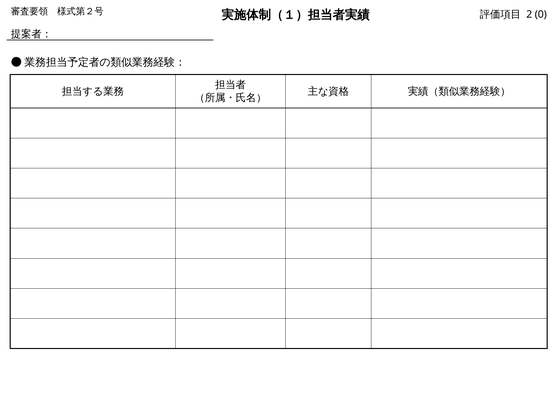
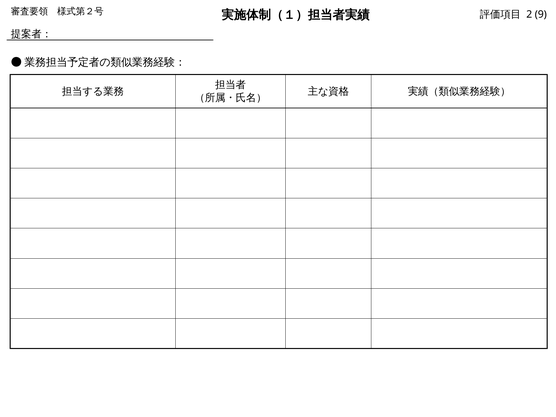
0: 0 -> 9 (541, 15)
